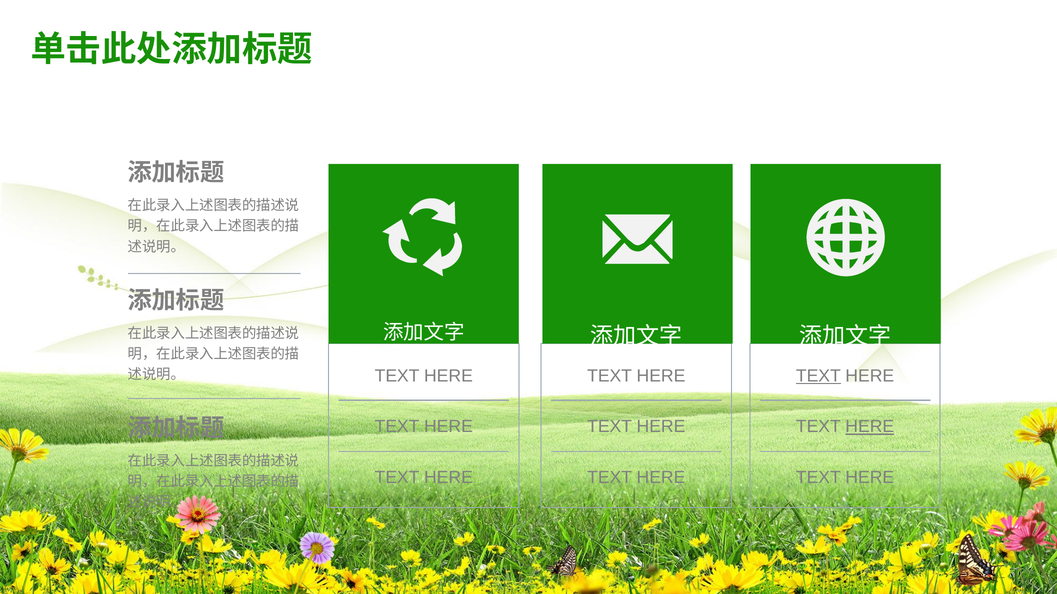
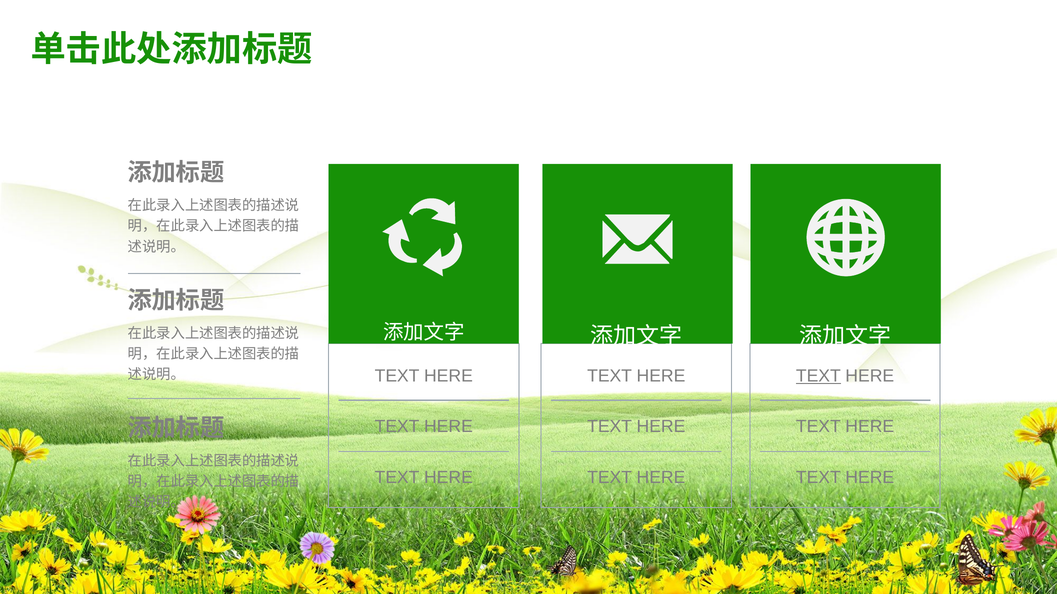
HERE underline: present -> none (870, 427)
